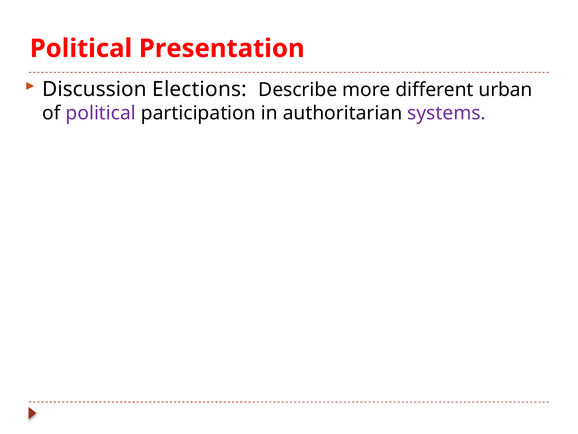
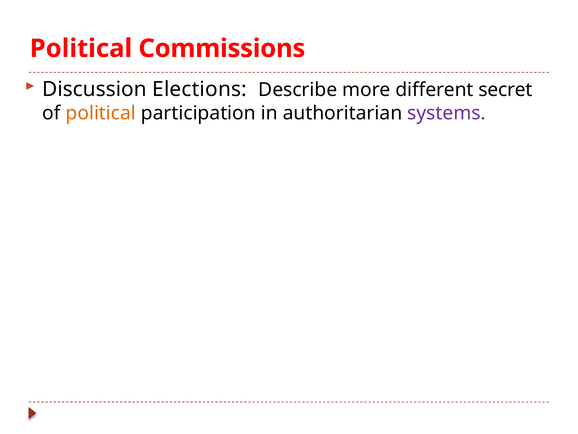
Presentation: Presentation -> Commissions (222, 48)
urban: urban -> secret (505, 90)
political colour: purple -> orange (101, 113)
